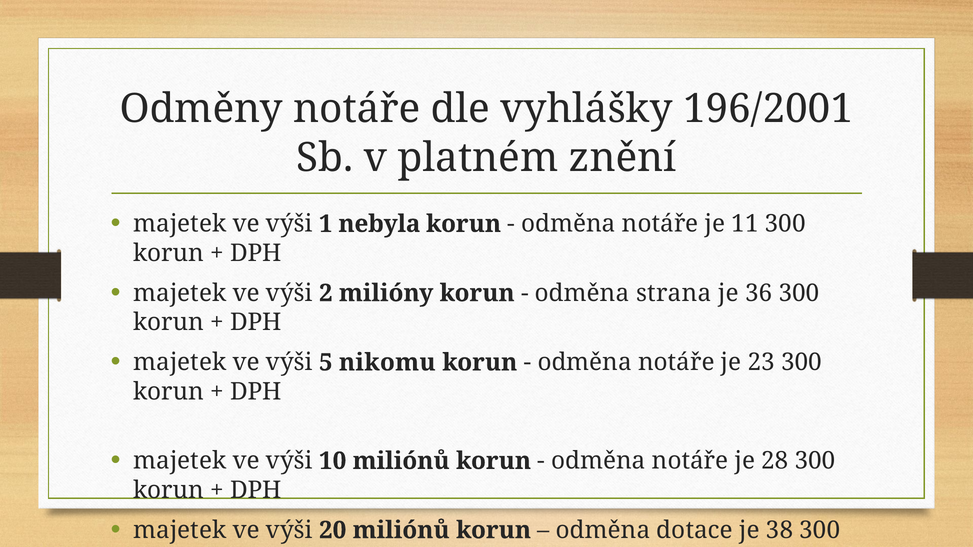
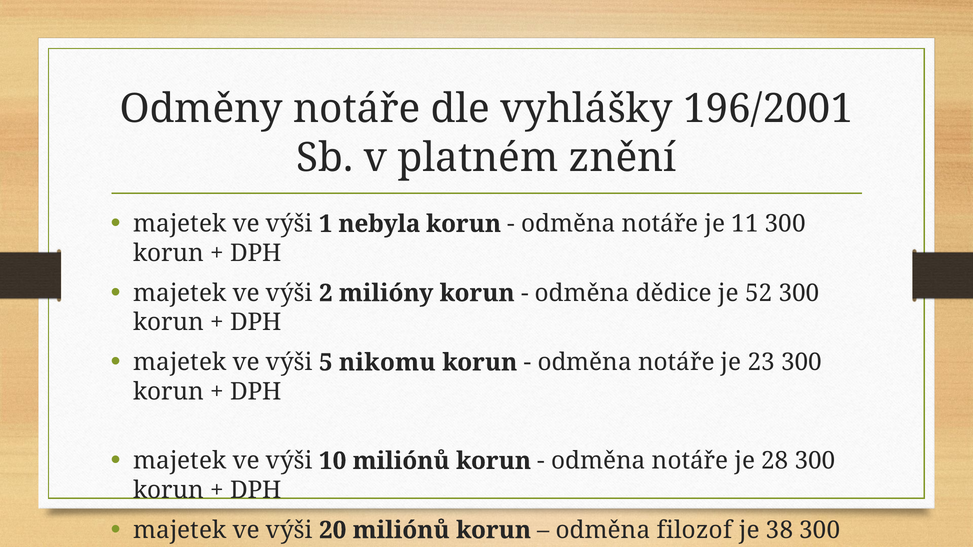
strana: strana -> dědice (674, 293)
36: 36 -> 52 (759, 293)
dotace: dotace -> filozof (695, 531)
